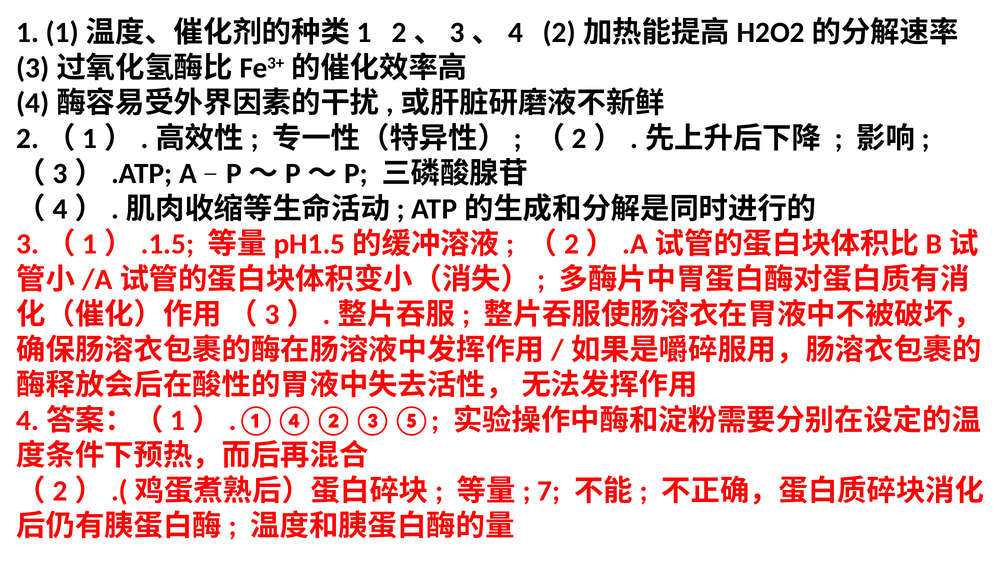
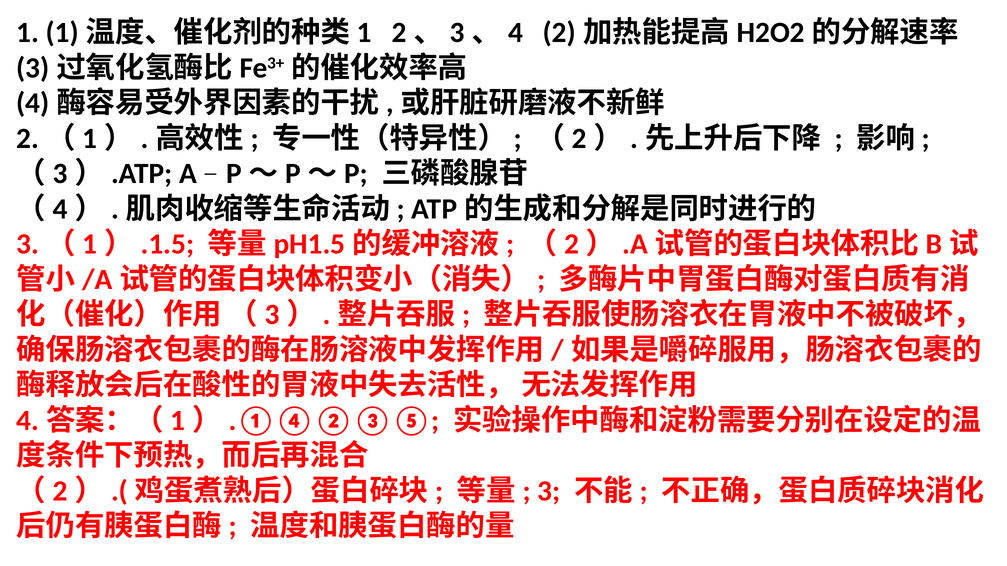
7: 7 -> 3 (549, 491)
